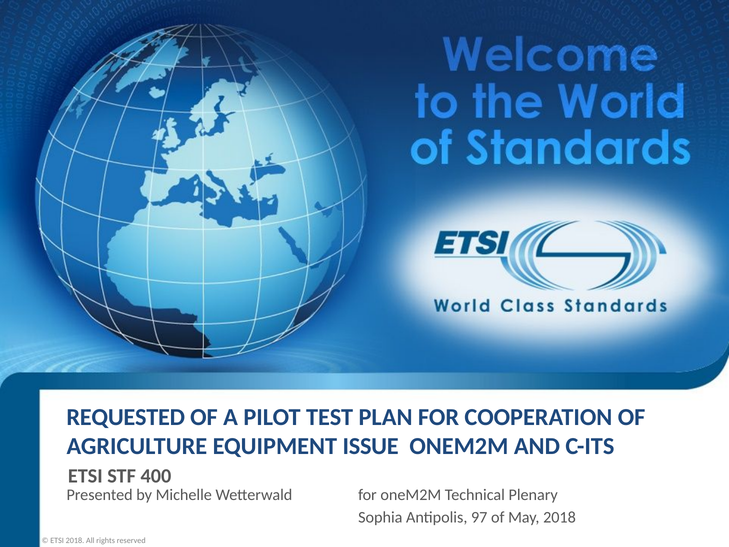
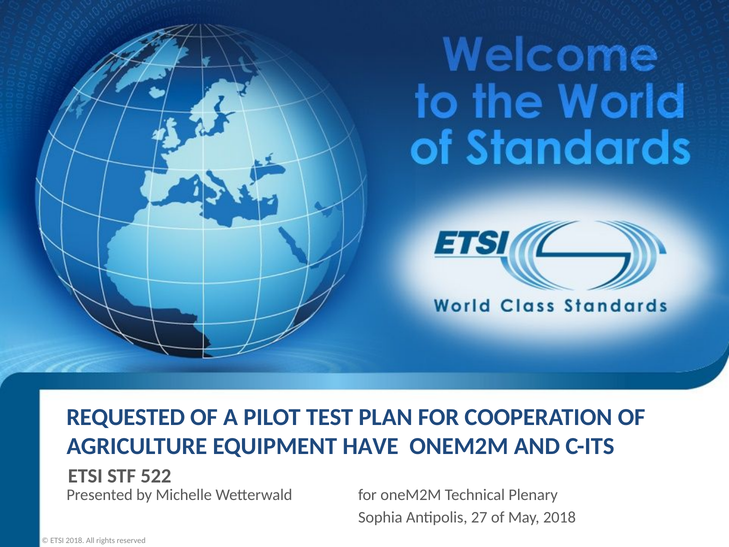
ISSUE: ISSUE -> HAVE (371, 446)
400: 400 -> 522 (156, 476)
97: 97 -> 27 (479, 517)
